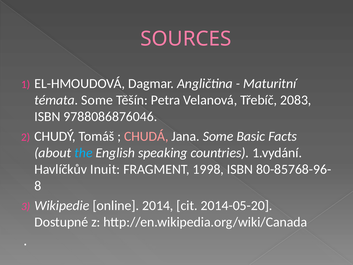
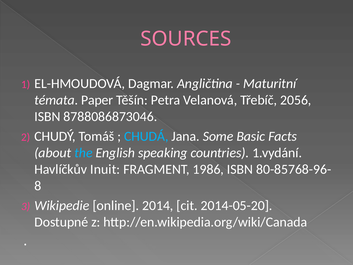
témata Some: Some -> Paper (97, 100)
2083: 2083 -> 2056 (296, 100)
9788086876046: 9788086876046 -> 8788086873046 (110, 117)
CHUDÁ colour: pink -> light blue (146, 136)
1998: 1998 -> 1986 (208, 169)
